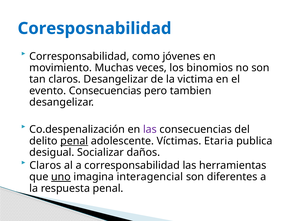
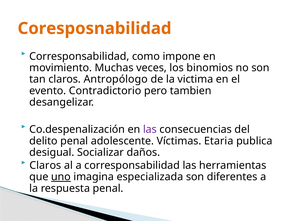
Coresposnabilidad colour: blue -> orange (95, 28)
jóvenes: jóvenes -> impone (182, 56)
claros Desangelizar: Desangelizar -> Antropólogo (116, 79)
evento Consecuencias: Consecuencias -> Contradictorio (105, 91)
penal underline: present -> none (74, 141)
interagencial: interagencial -> especializada (150, 176)
